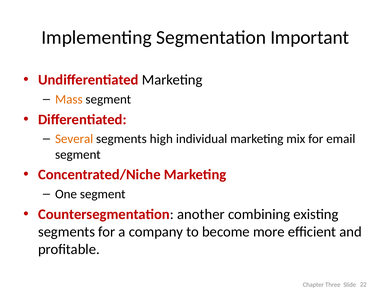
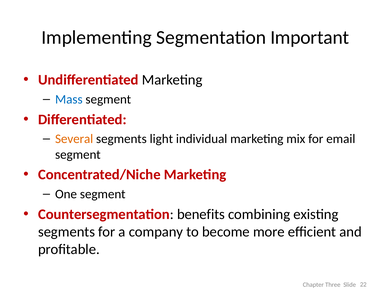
Mass colour: orange -> blue (69, 100)
high: high -> light (161, 139)
another: another -> benefits (201, 215)
